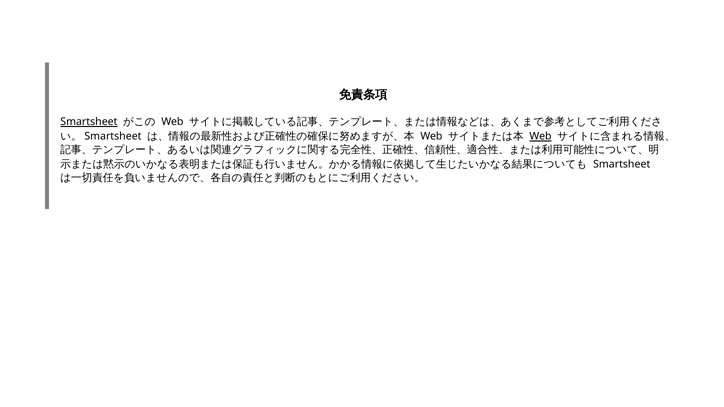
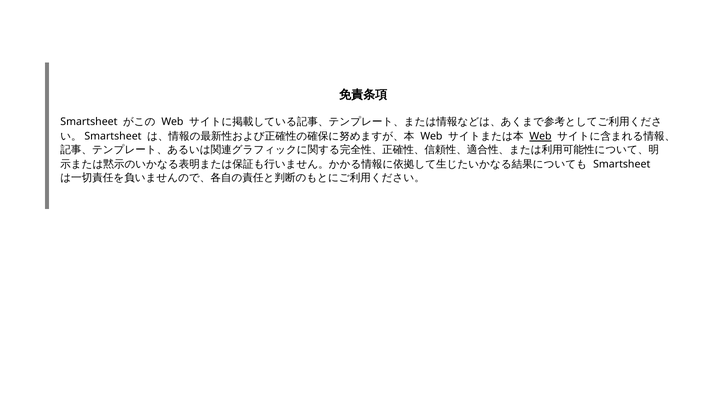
Smartsheet underline: present -> none (89, 122)
